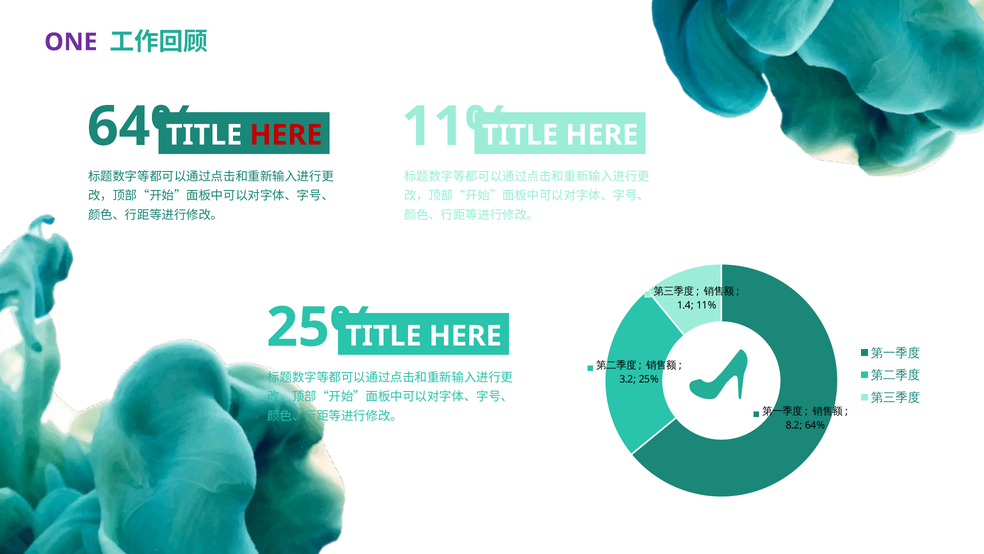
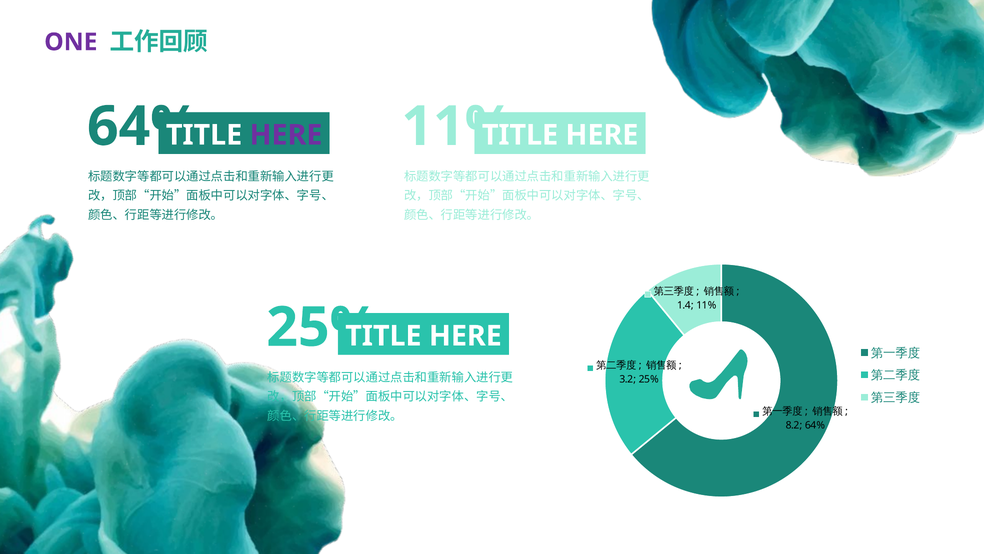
HERE colour: red -> purple (286, 135)
